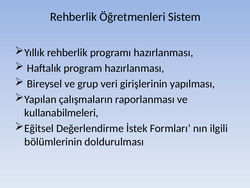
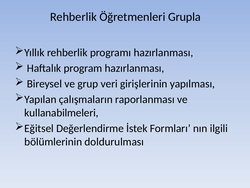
Sistem: Sistem -> Grupla (184, 17)
